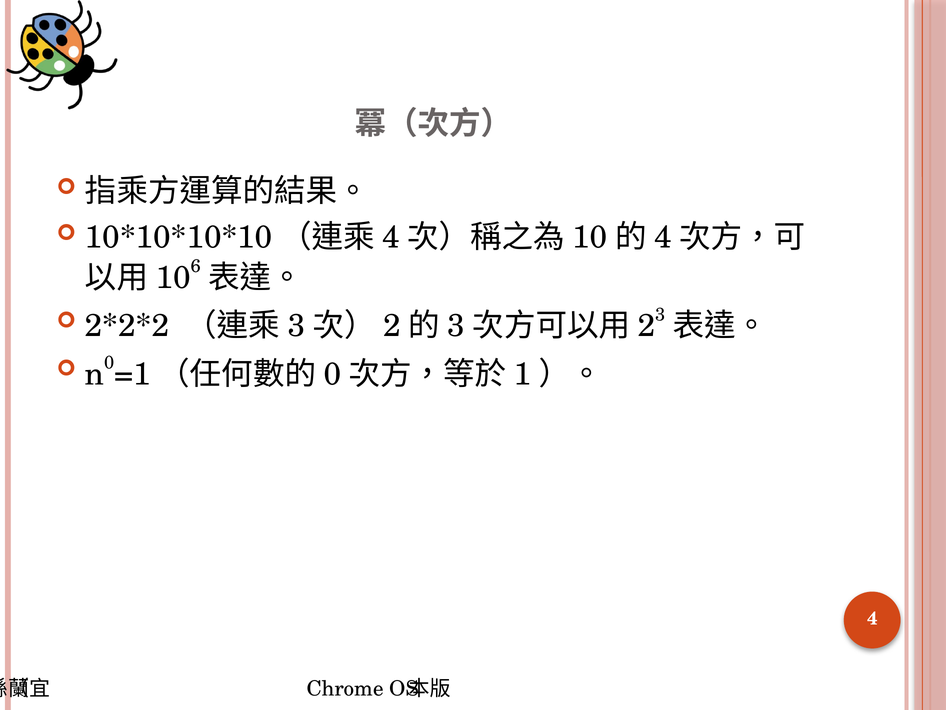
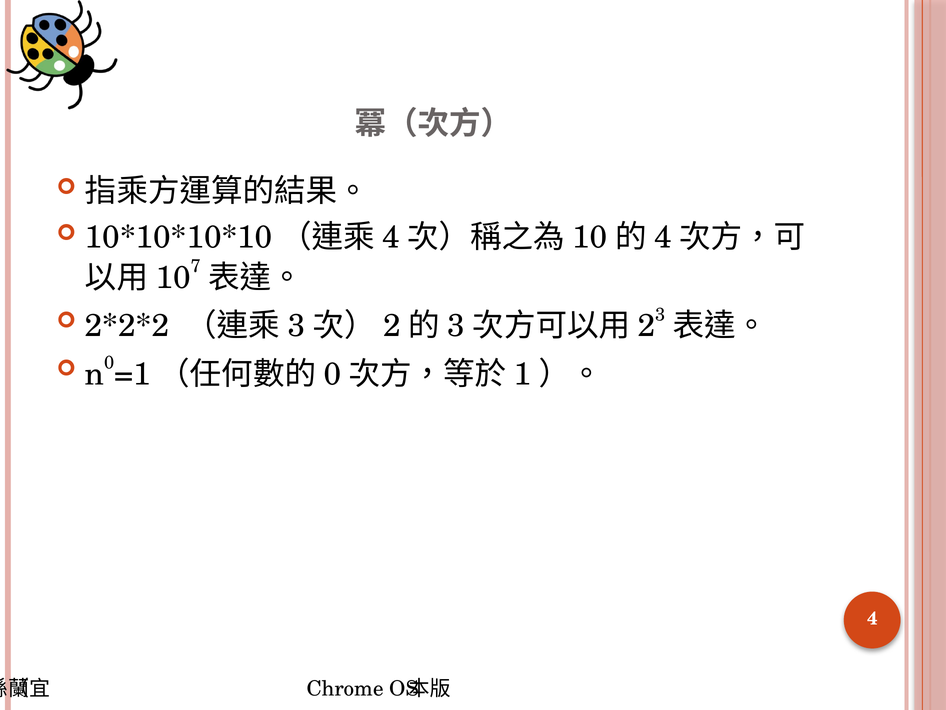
6: 6 -> 7 (196, 266)
